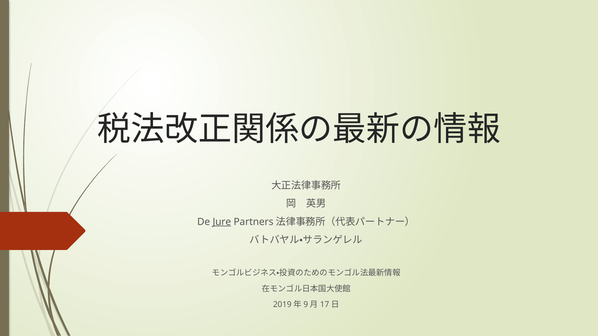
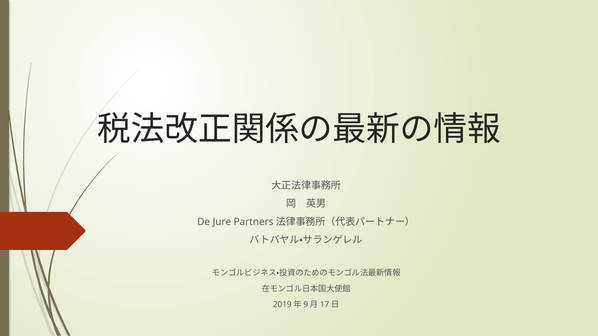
Jure underline: present -> none (222, 222)
